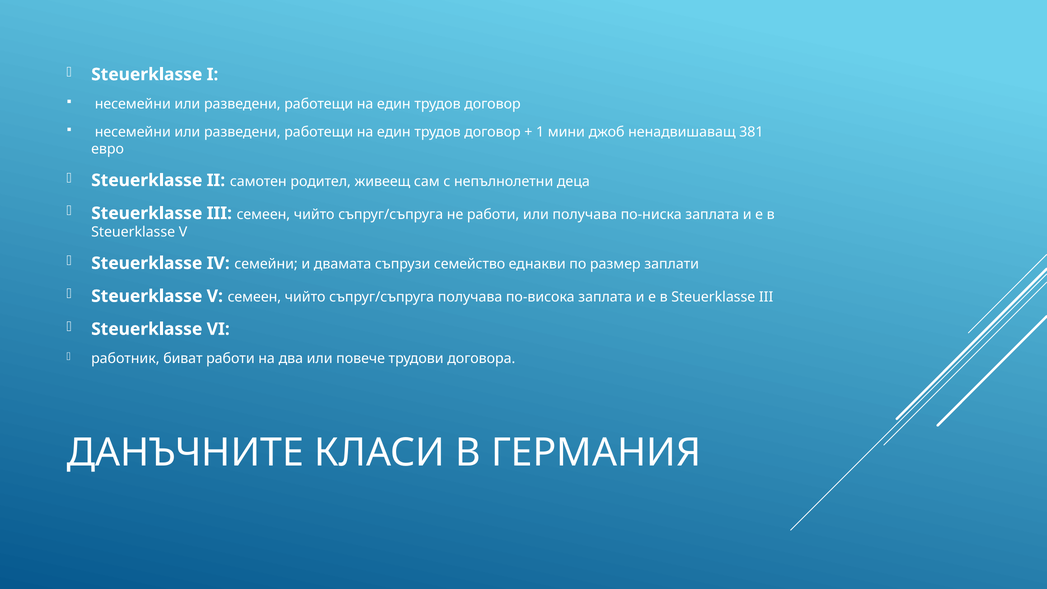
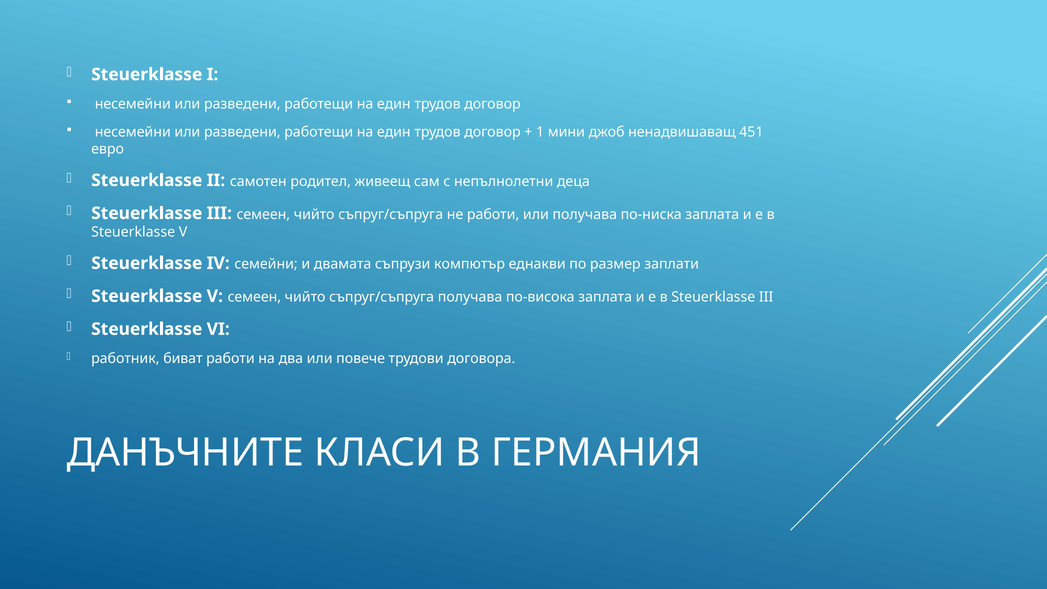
381: 381 -> 451 (751, 132)
семейство: семейство -> компютър (470, 264)
